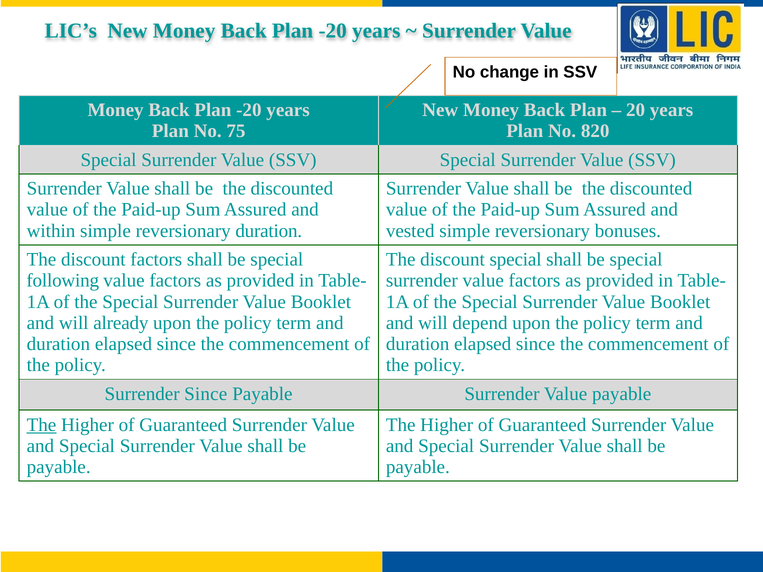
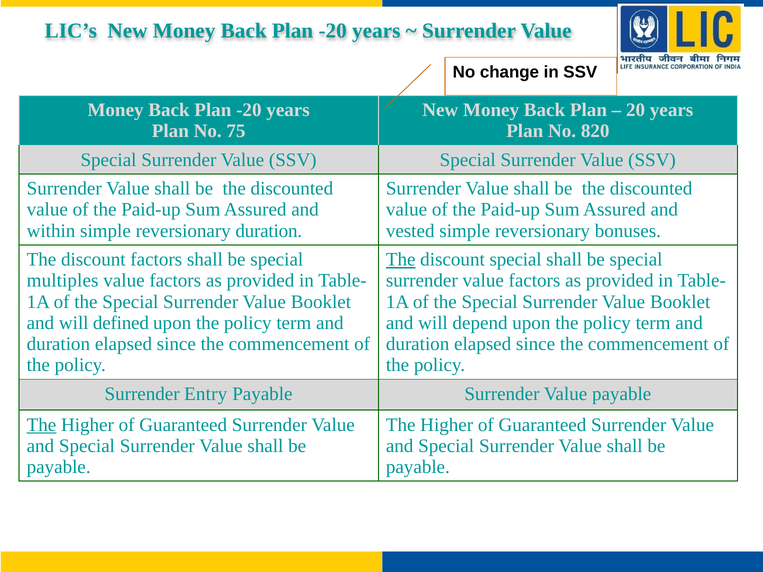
The underline: none -> present (401, 260)
following: following -> multiples (63, 281)
already: already -> defined (121, 323)
Surrender Since: Since -> Entry (206, 394)
